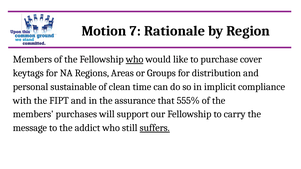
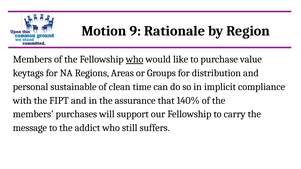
7: 7 -> 9 (135, 31)
cover: cover -> value (251, 59)
555%: 555% -> 140% (188, 101)
suffers underline: present -> none (155, 128)
